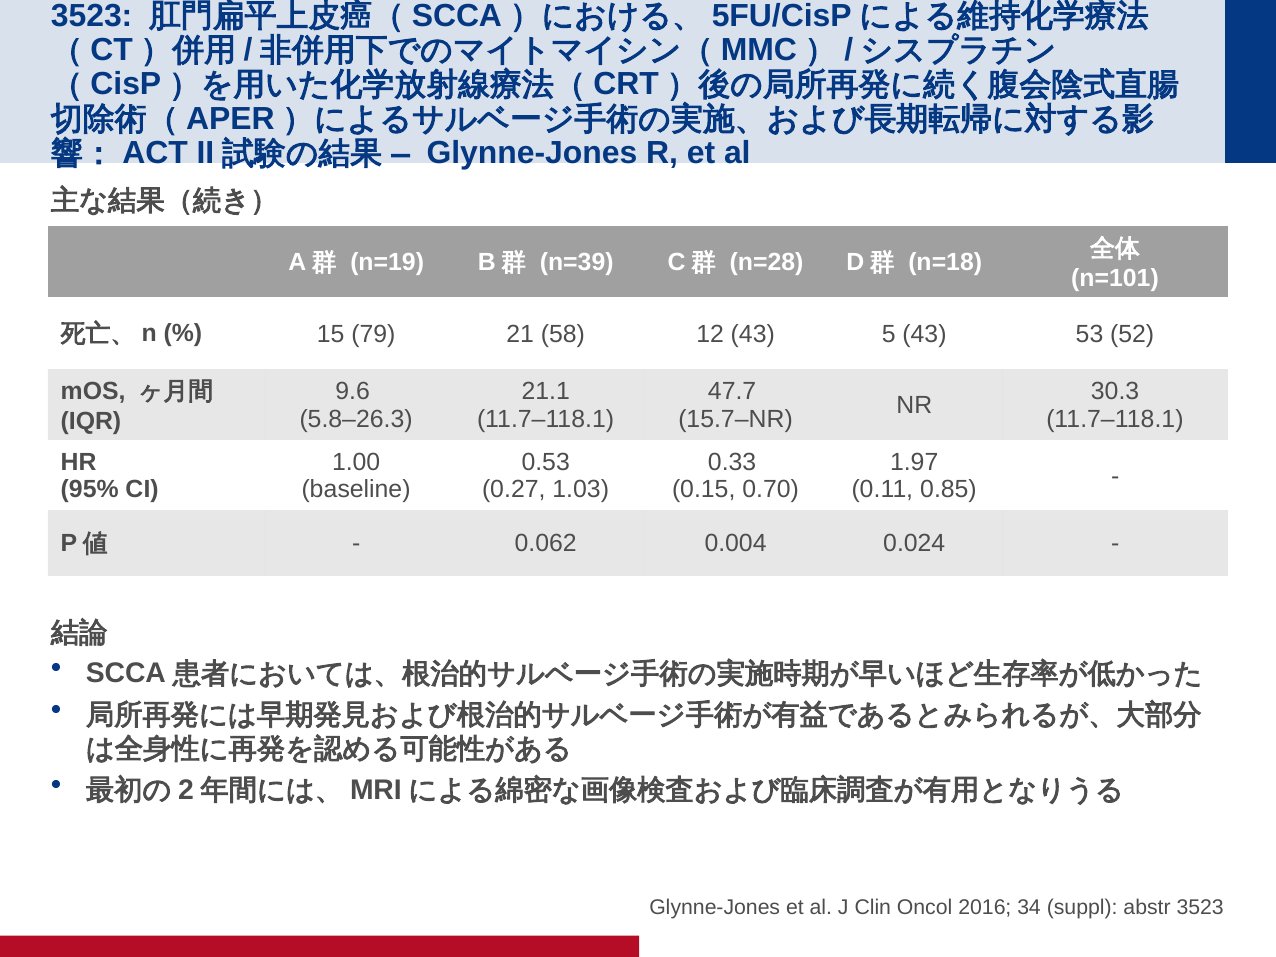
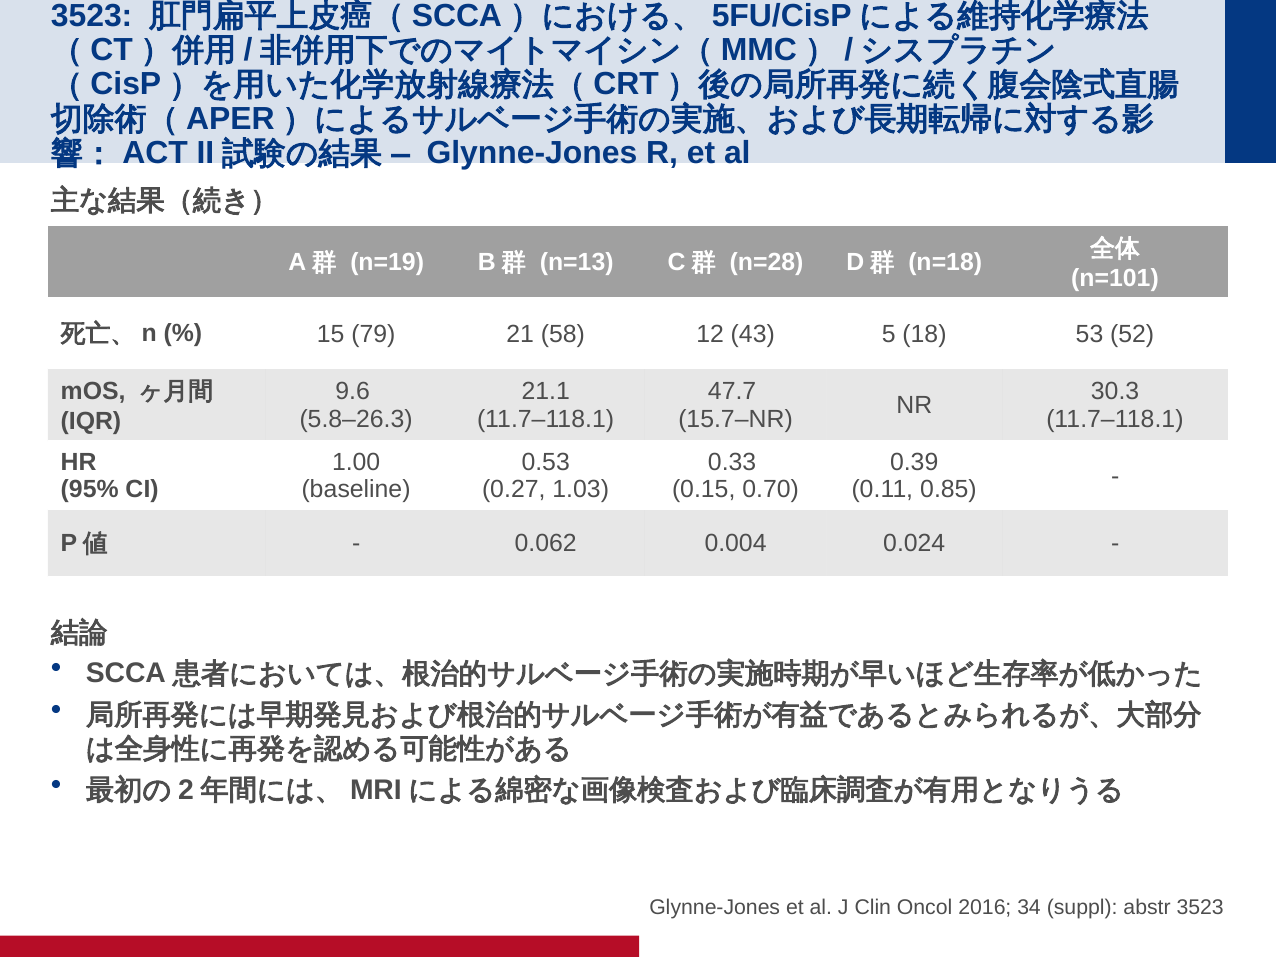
n=39: n=39 -> n=13 (577, 262)
5 43: 43 -> 18 (924, 334)
1.97: 1.97 -> 0.39 (914, 462)
